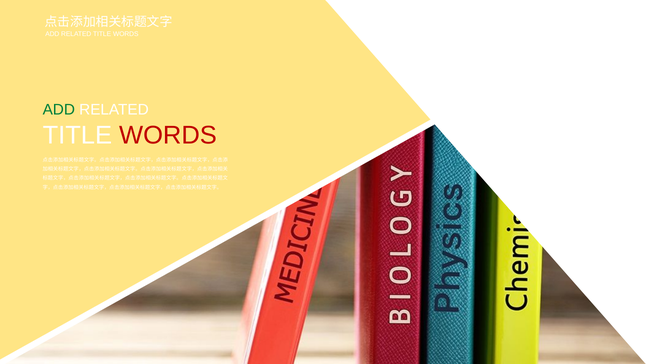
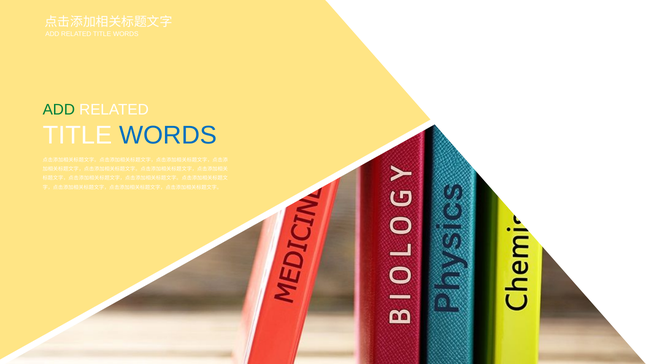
WORDS colour: red -> blue (168, 135)
